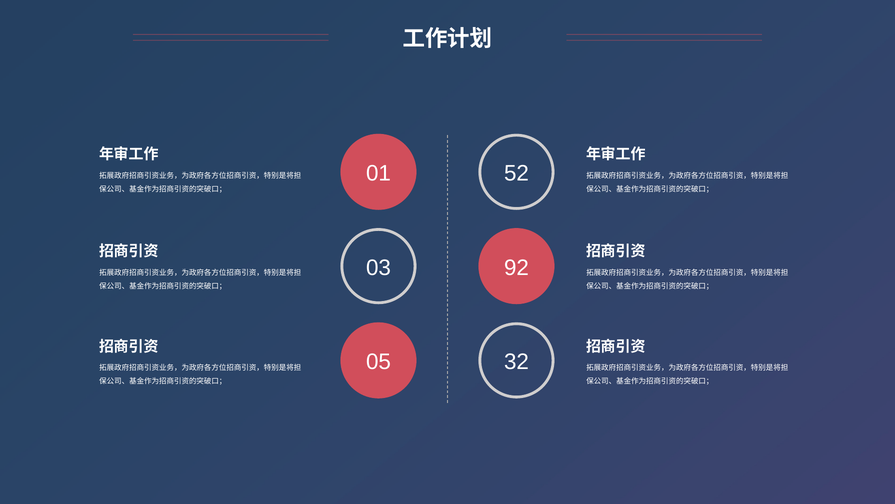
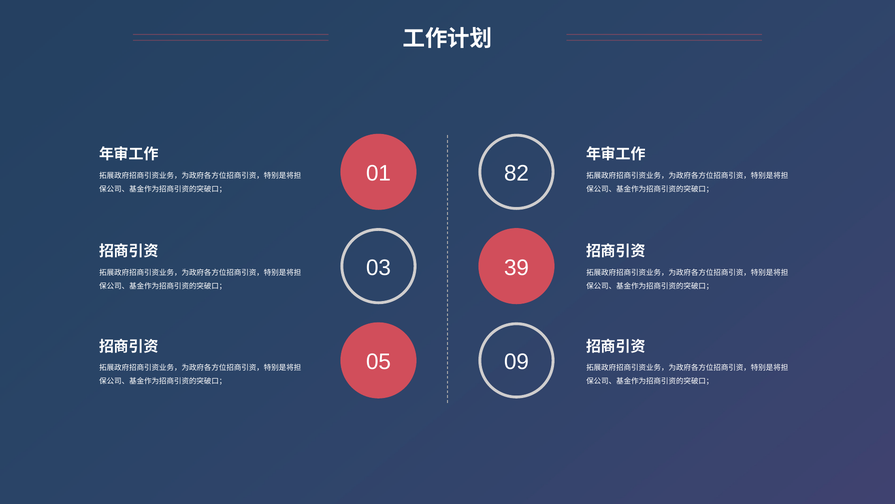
52: 52 -> 82 (516, 173)
92: 92 -> 39 (516, 267)
32: 32 -> 09 (516, 362)
